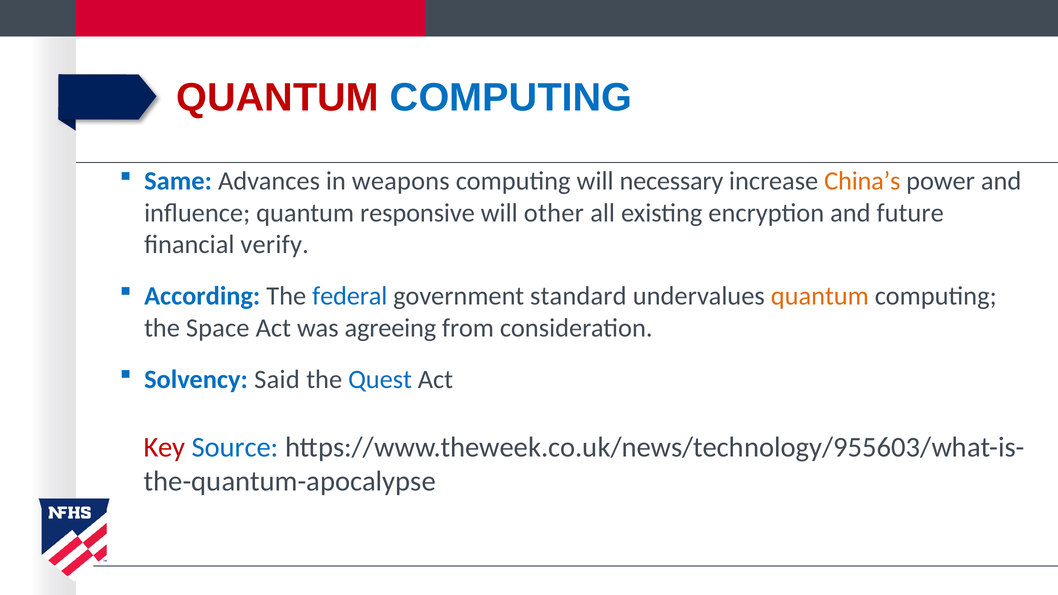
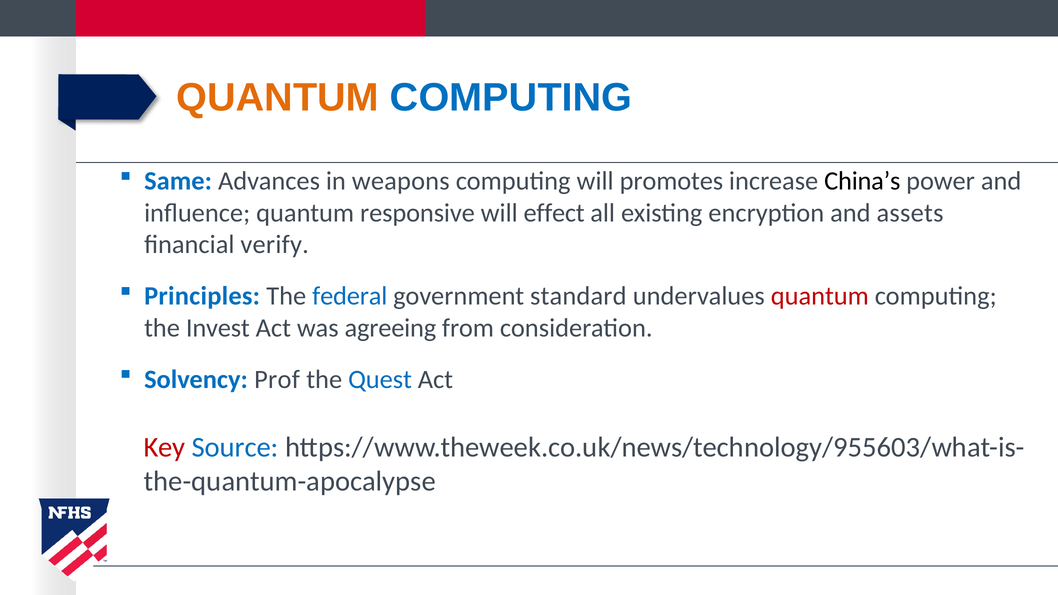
QUANTUM colour: red -> orange (278, 98)
necessary: necessary -> promotes (671, 181)
China’s colour: orange -> black (862, 181)
other: other -> effect (554, 213)
future: future -> assets (910, 213)
According: According -> Principles (202, 296)
quantum colour: orange -> red (820, 296)
Space: Space -> Invest (218, 328)
Said: Said -> Prof (277, 380)
